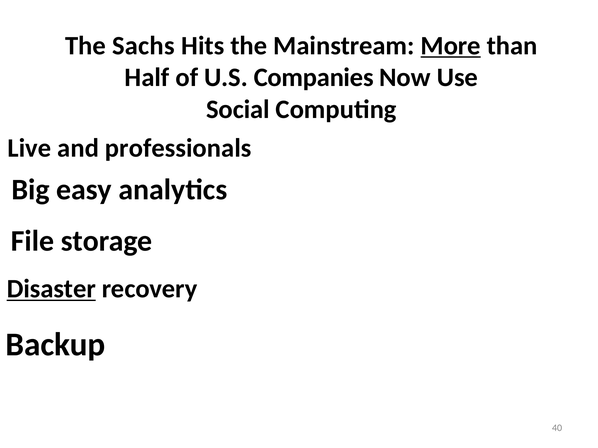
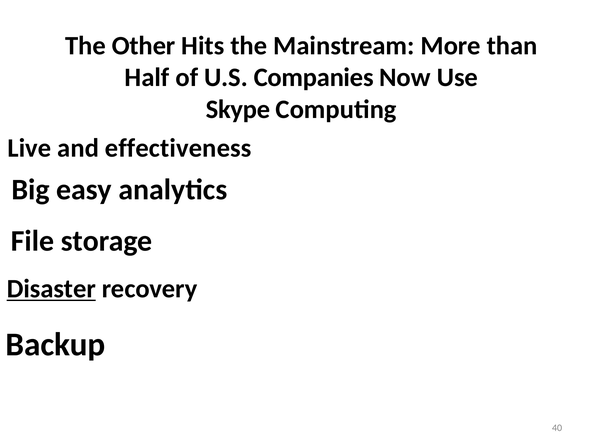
Sachs: Sachs -> Other (144, 46)
More underline: present -> none (451, 46)
Social: Social -> Skype (238, 109)
professionals: professionals -> effectiveness (178, 148)
